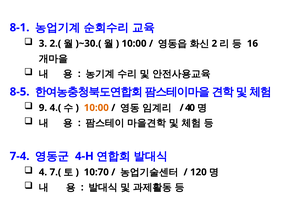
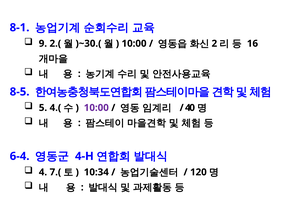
3: 3 -> 9 (43, 44)
9: 9 -> 5 (43, 108)
10:00 colour: orange -> purple (96, 108)
7-4: 7-4 -> 6-4 (20, 156)
10:70: 10:70 -> 10:34 (96, 172)
